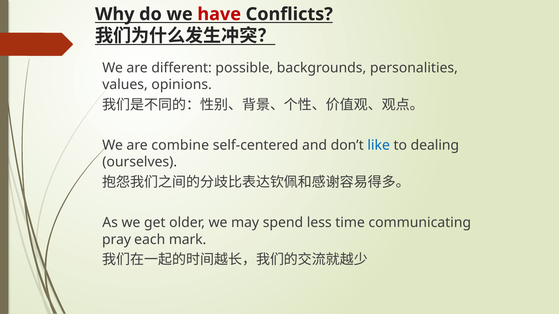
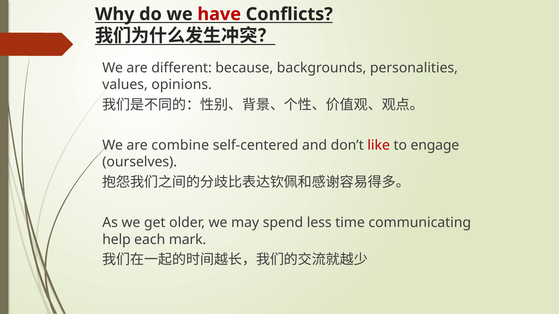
possible: possible -> because (244, 68)
like colour: blue -> red (379, 145)
dealing: dealing -> engage (435, 145)
pray: pray -> help (116, 240)
